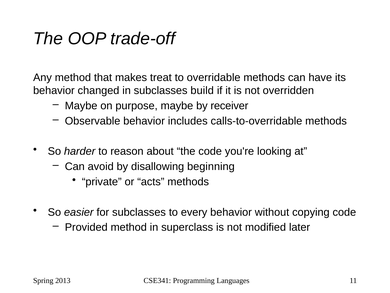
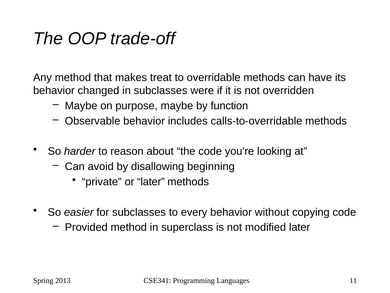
build: build -> were (202, 90)
receiver: receiver -> function (229, 106)
or acts: acts -> later (151, 181)
